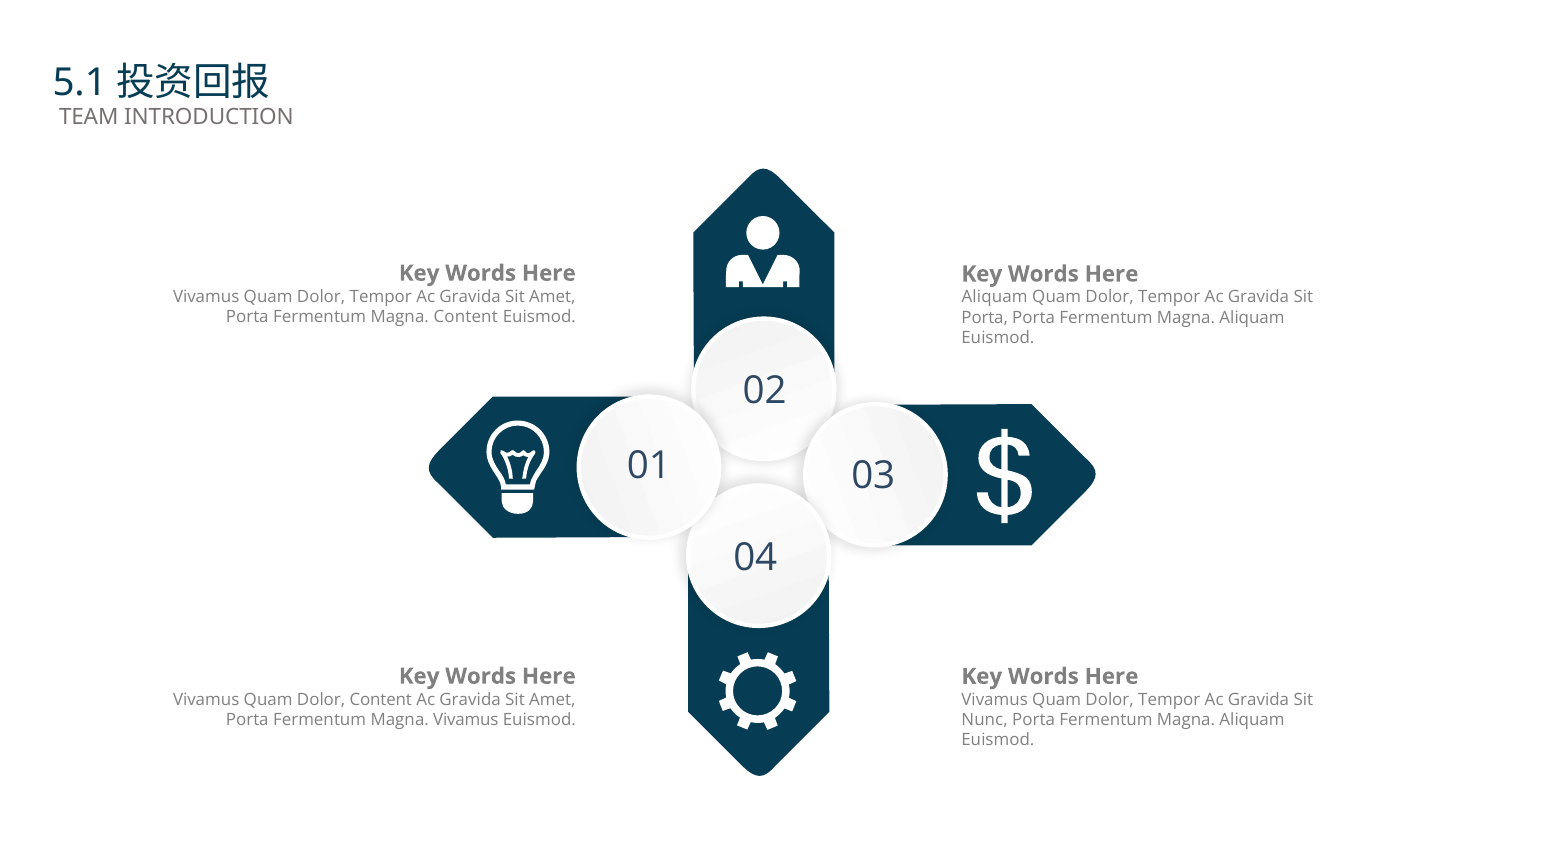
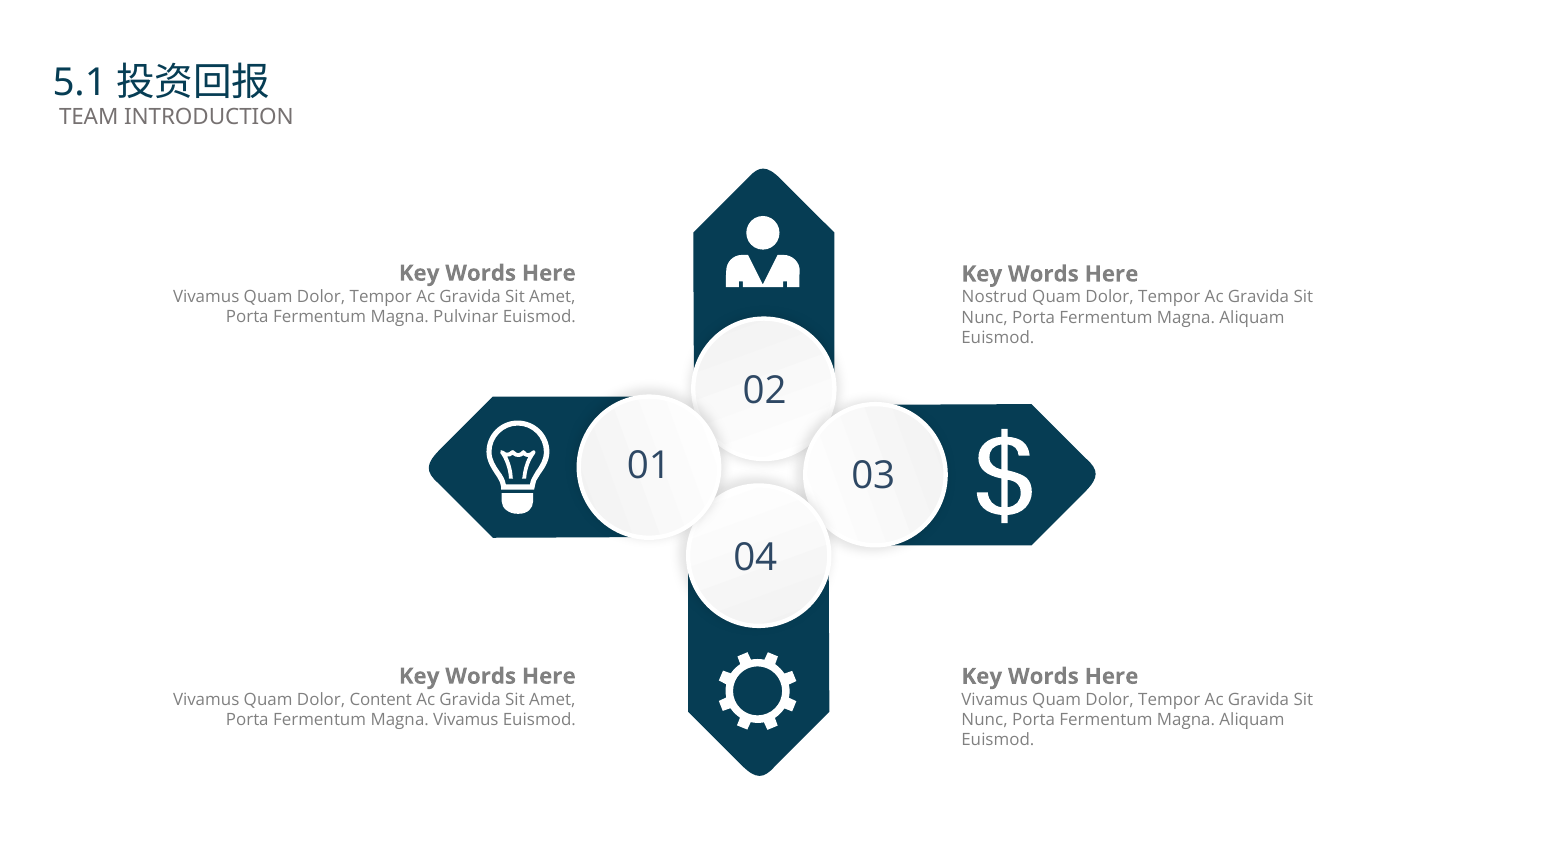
Aliquam: Aliquam -> Nostrud (995, 297)
Magna Content: Content -> Pulvinar (466, 317)
Porta: Porta -> Nunc (985, 318)
